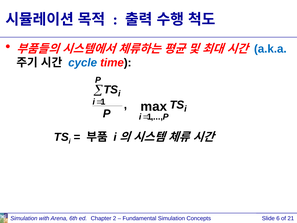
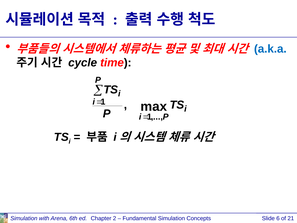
cycle colour: blue -> black (83, 63)
